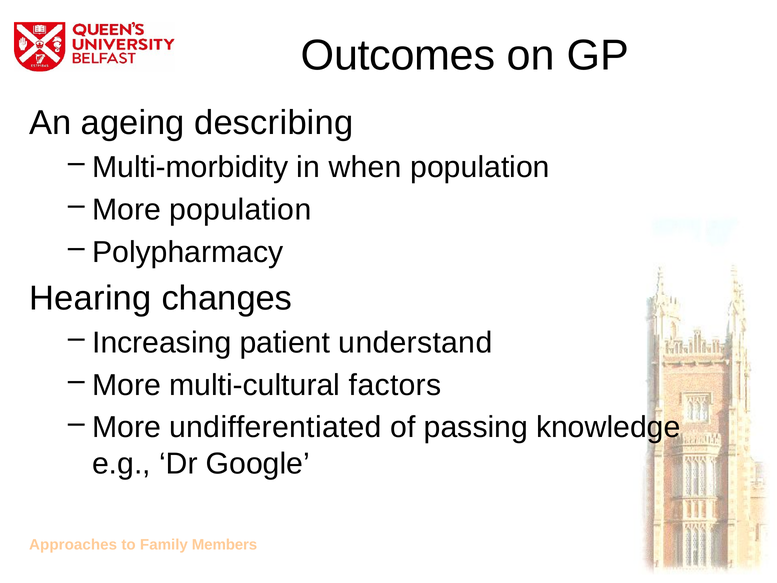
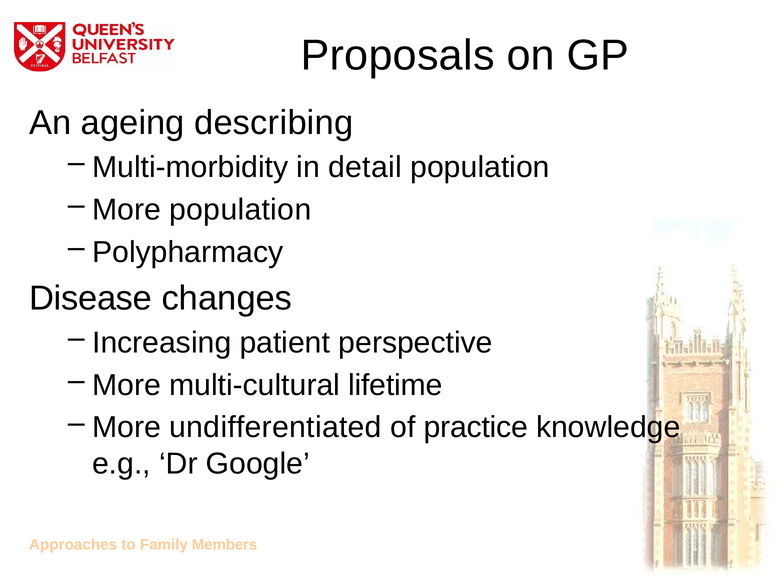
Outcomes: Outcomes -> Proposals (398, 55)
when: when -> detail (365, 167)
Hearing: Hearing -> Disease (91, 298)
understand: understand -> perspective (416, 343)
factors: factors -> lifetime (395, 385)
passing: passing -> practice (476, 427)
